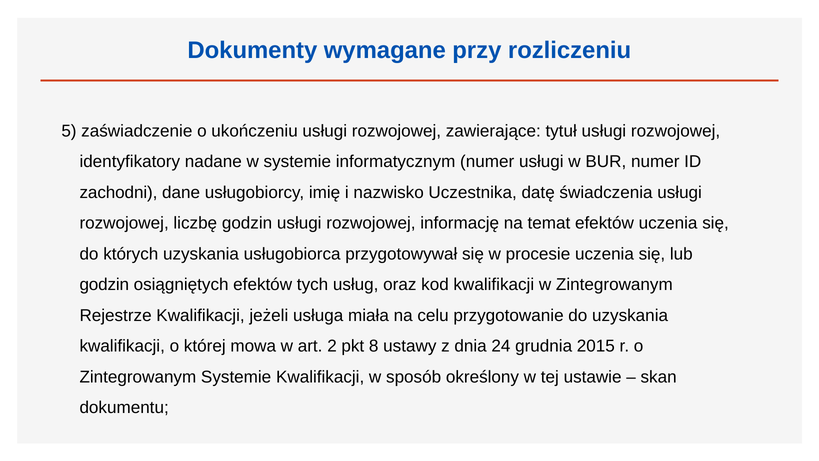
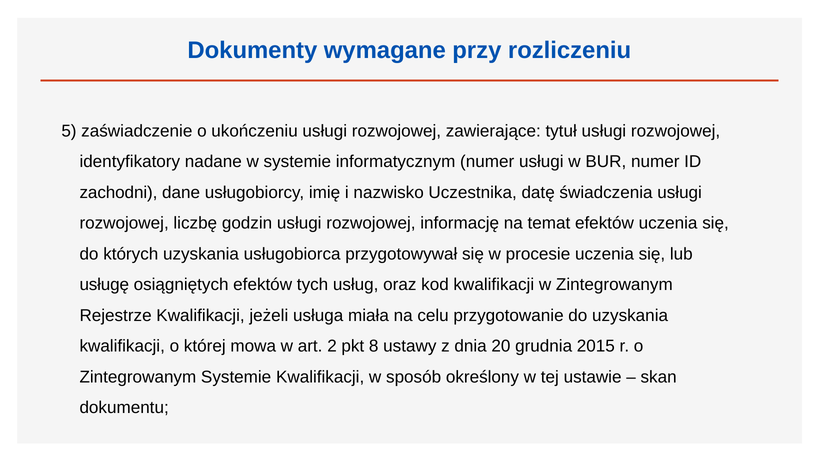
godzin: godzin -> usługę (104, 285)
24: 24 -> 20 (501, 346)
